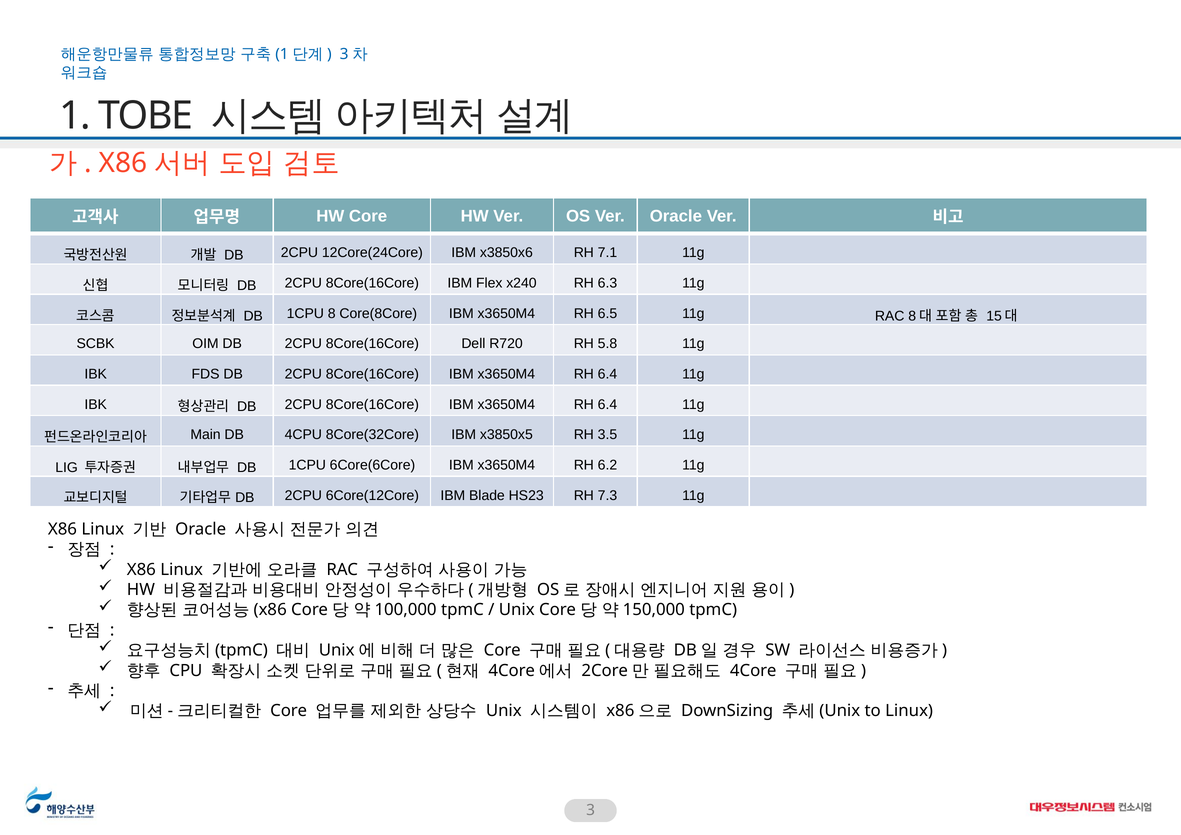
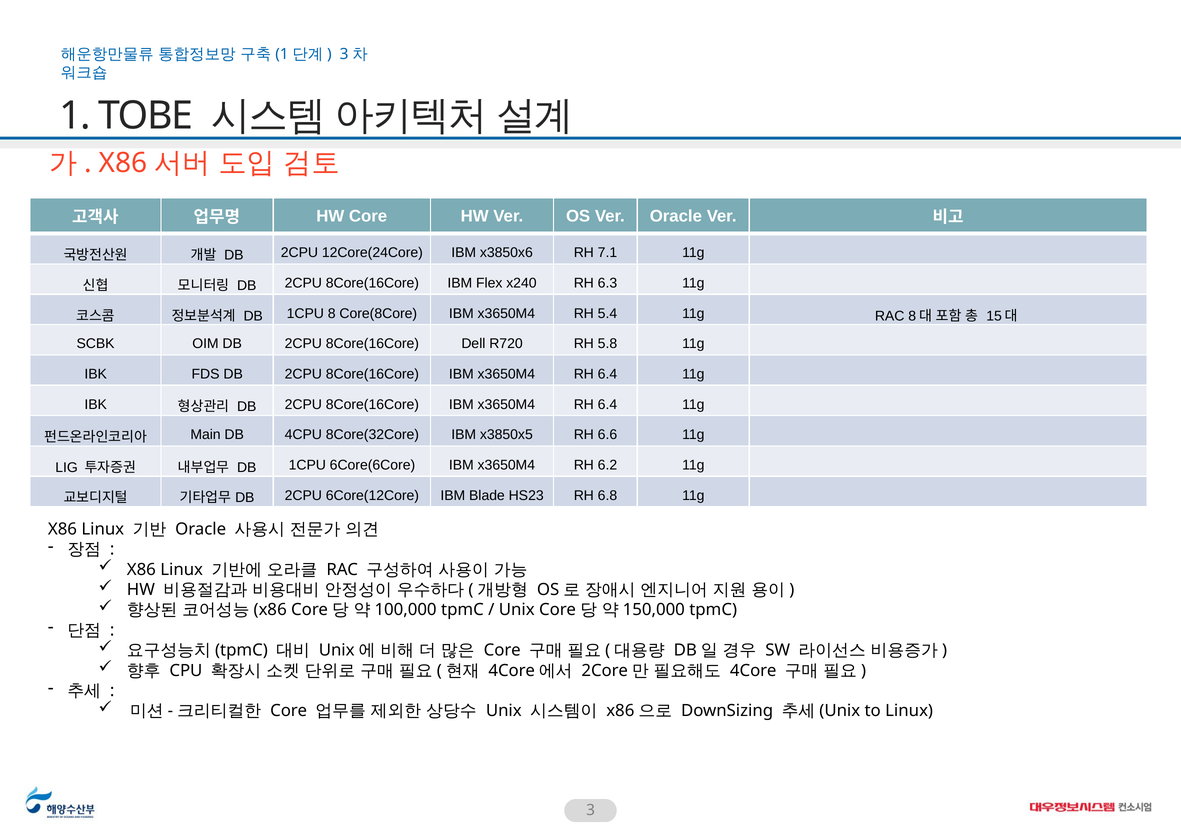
6.5: 6.5 -> 5.4 (607, 314)
3.5: 3.5 -> 6.6 (607, 435)
7.3: 7.3 -> 6.8 (607, 496)
